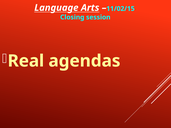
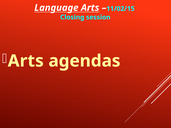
Real: Real -> Arts (26, 61)
